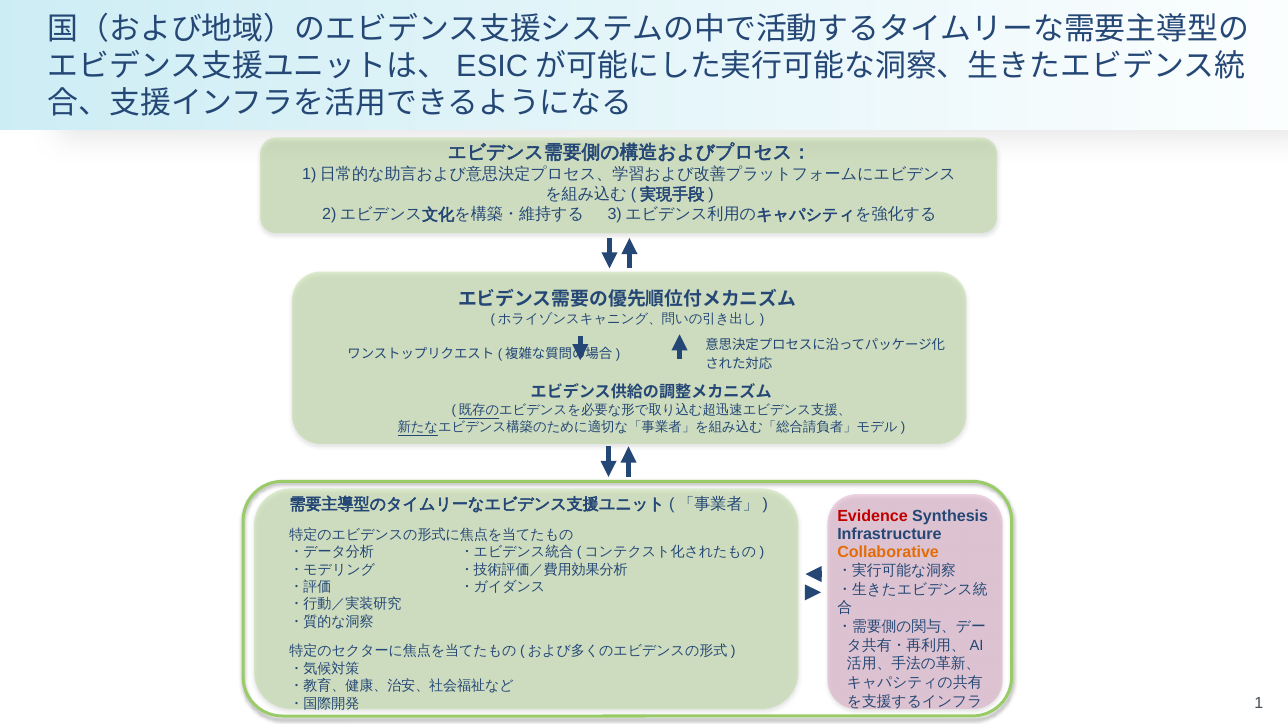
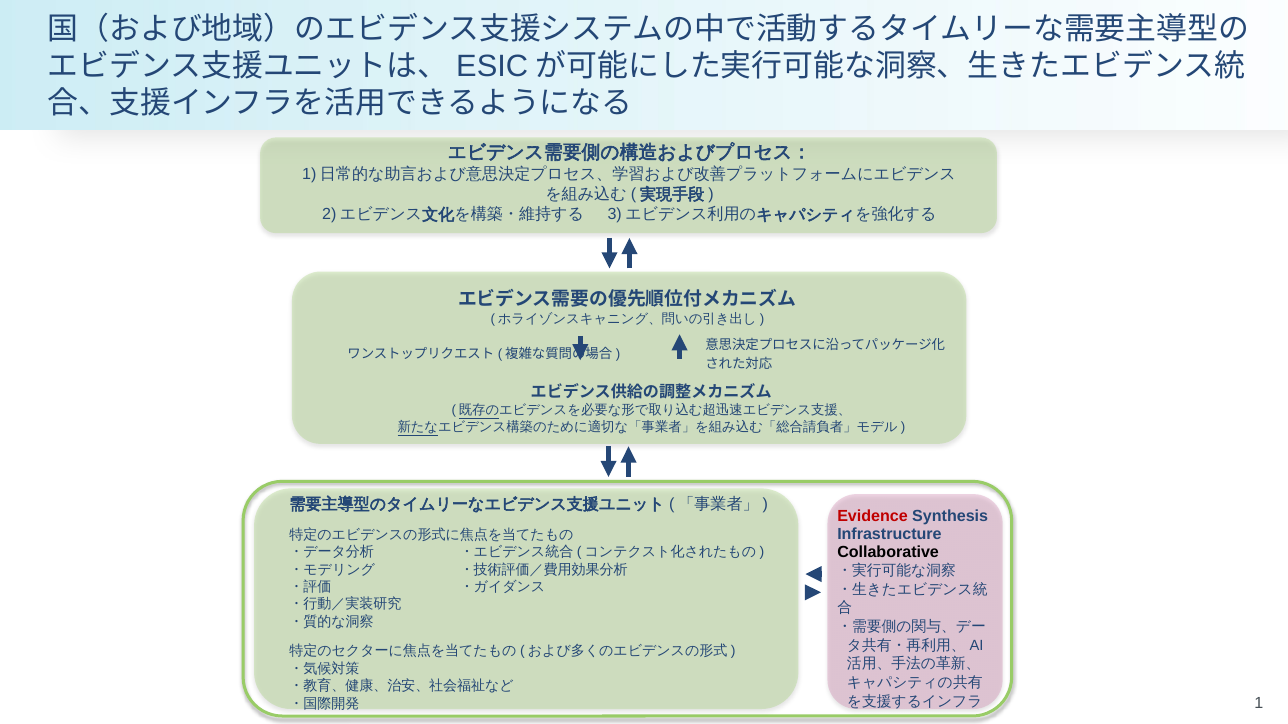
Collaborative colour: orange -> black (888, 553)
